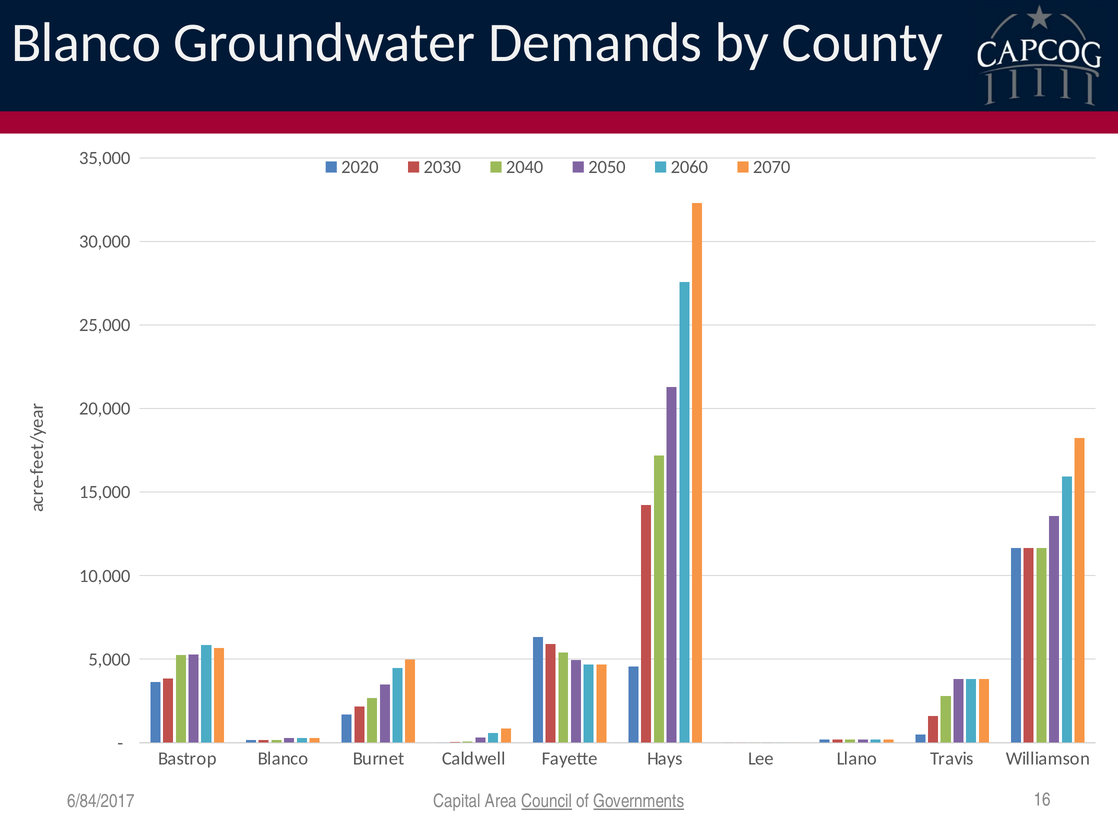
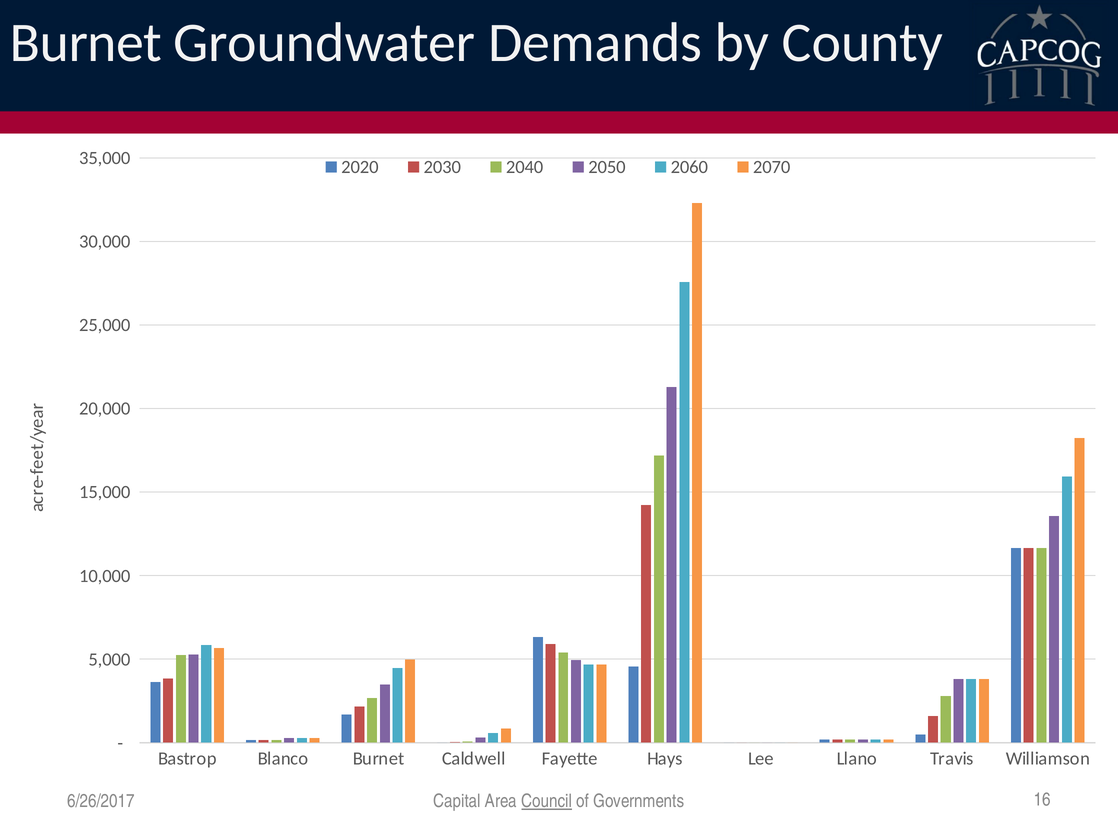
Blanco: Blanco -> Burnet (86, 43)
6/84/2017: 6/84/2017 -> 6/26/2017 (101, 801)
Governments underline: present -> none (639, 801)
